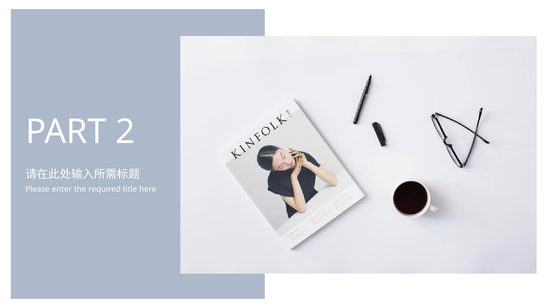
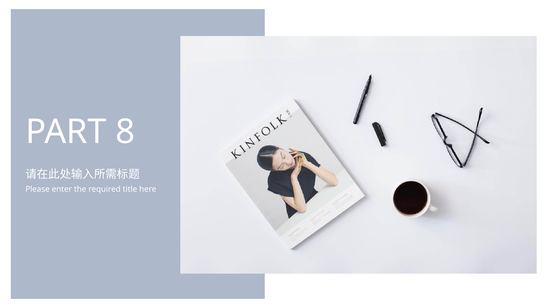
2: 2 -> 8 (125, 132)
